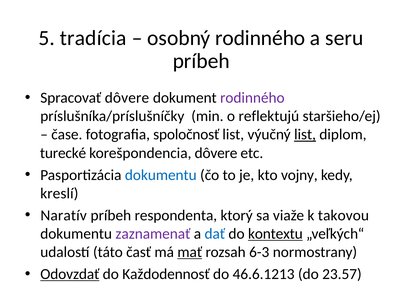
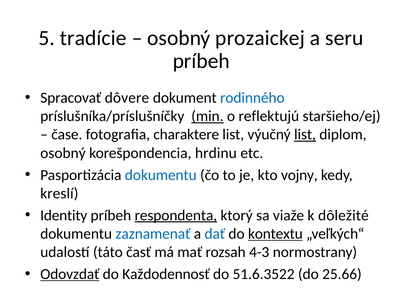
tradícia: tradícia -> tradície (93, 38)
osobný rodinného: rodinného -> prozaickej (260, 38)
rodinného colour: purple -> blue (252, 98)
min underline: none -> present (207, 116)
spoločnosť: spoločnosť -> charaktere (186, 135)
turecké: turecké -> osobný (63, 153)
korešpondencia dôvere: dôvere -> hrdinu (216, 153)
Naratív: Naratív -> Identity (64, 215)
respondenta underline: none -> present (176, 215)
takovou: takovou -> dôležité (343, 215)
zaznamenať colour: purple -> blue (153, 234)
mať underline: present -> none (190, 252)
6-3: 6-3 -> 4-3 (259, 252)
46.6.1213: 46.6.1213 -> 51.6.3522 (264, 274)
23.57: 23.57 -> 25.66 (342, 274)
